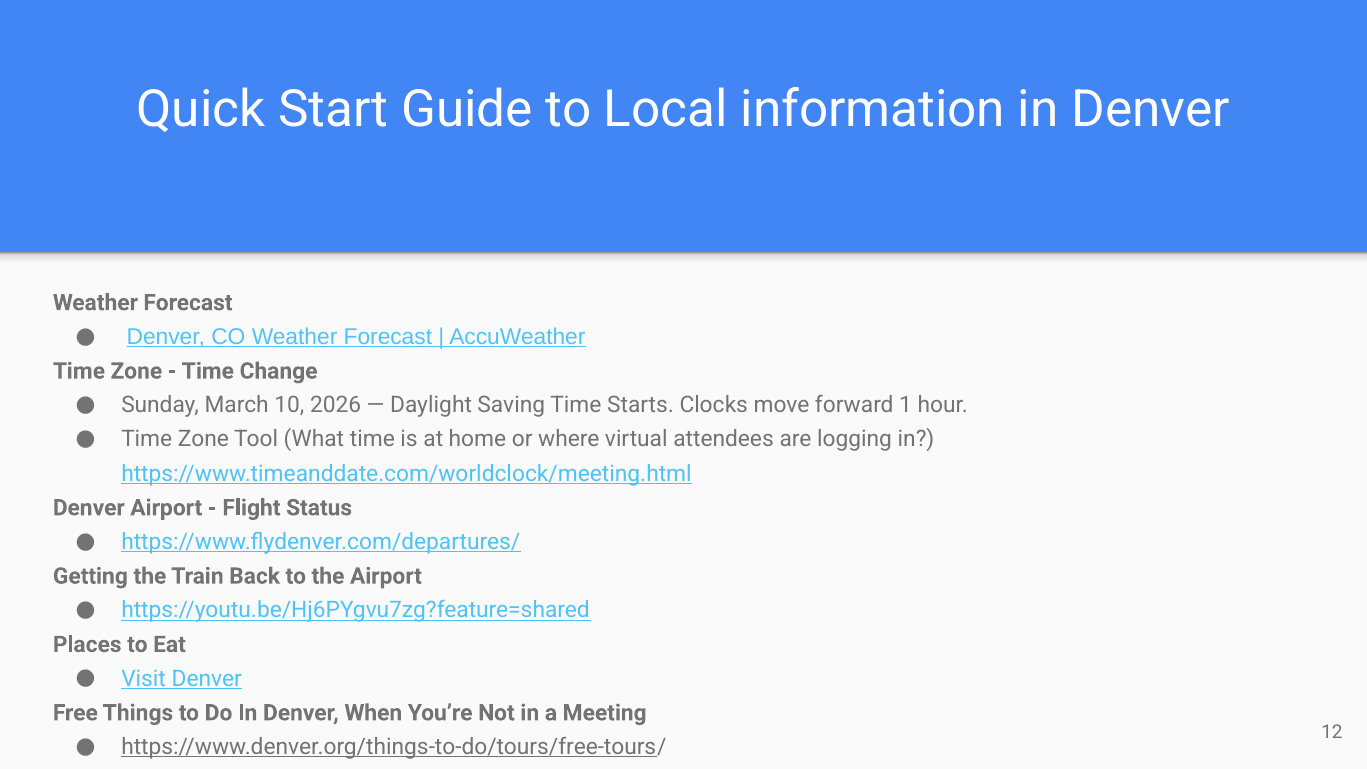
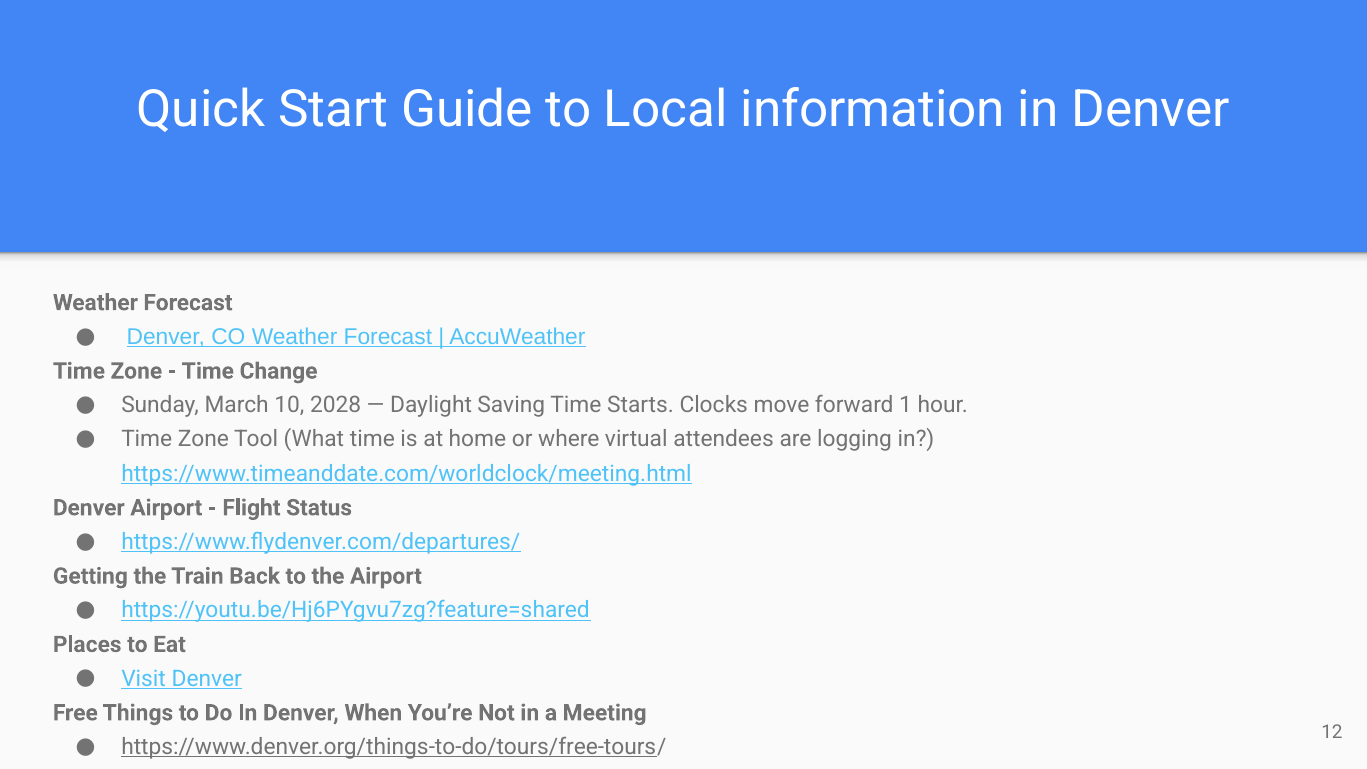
2026: 2026 -> 2028 (336, 405)
